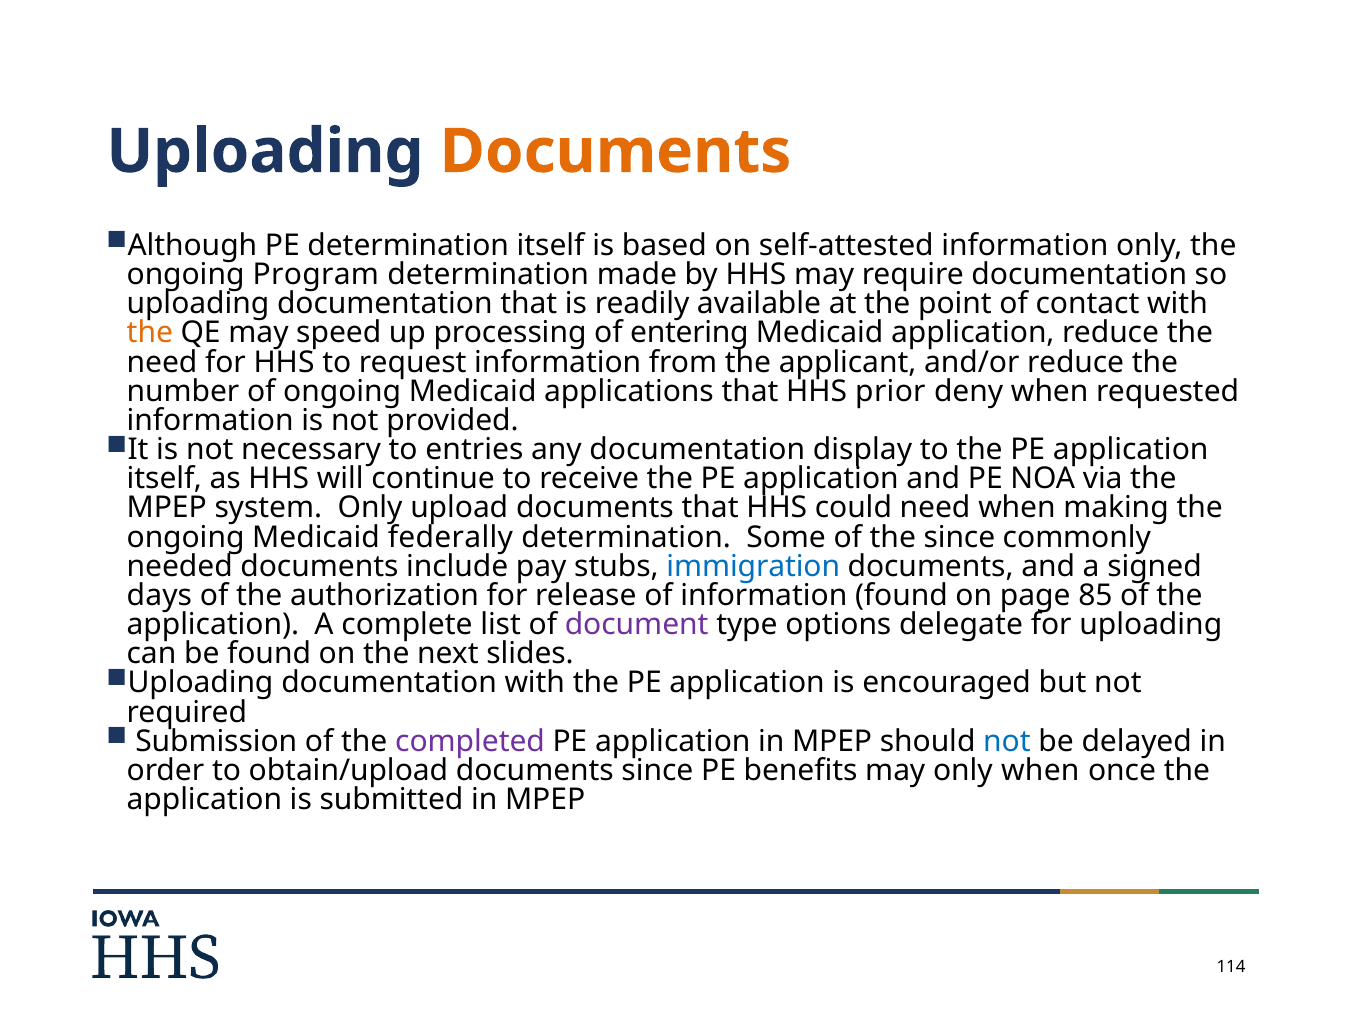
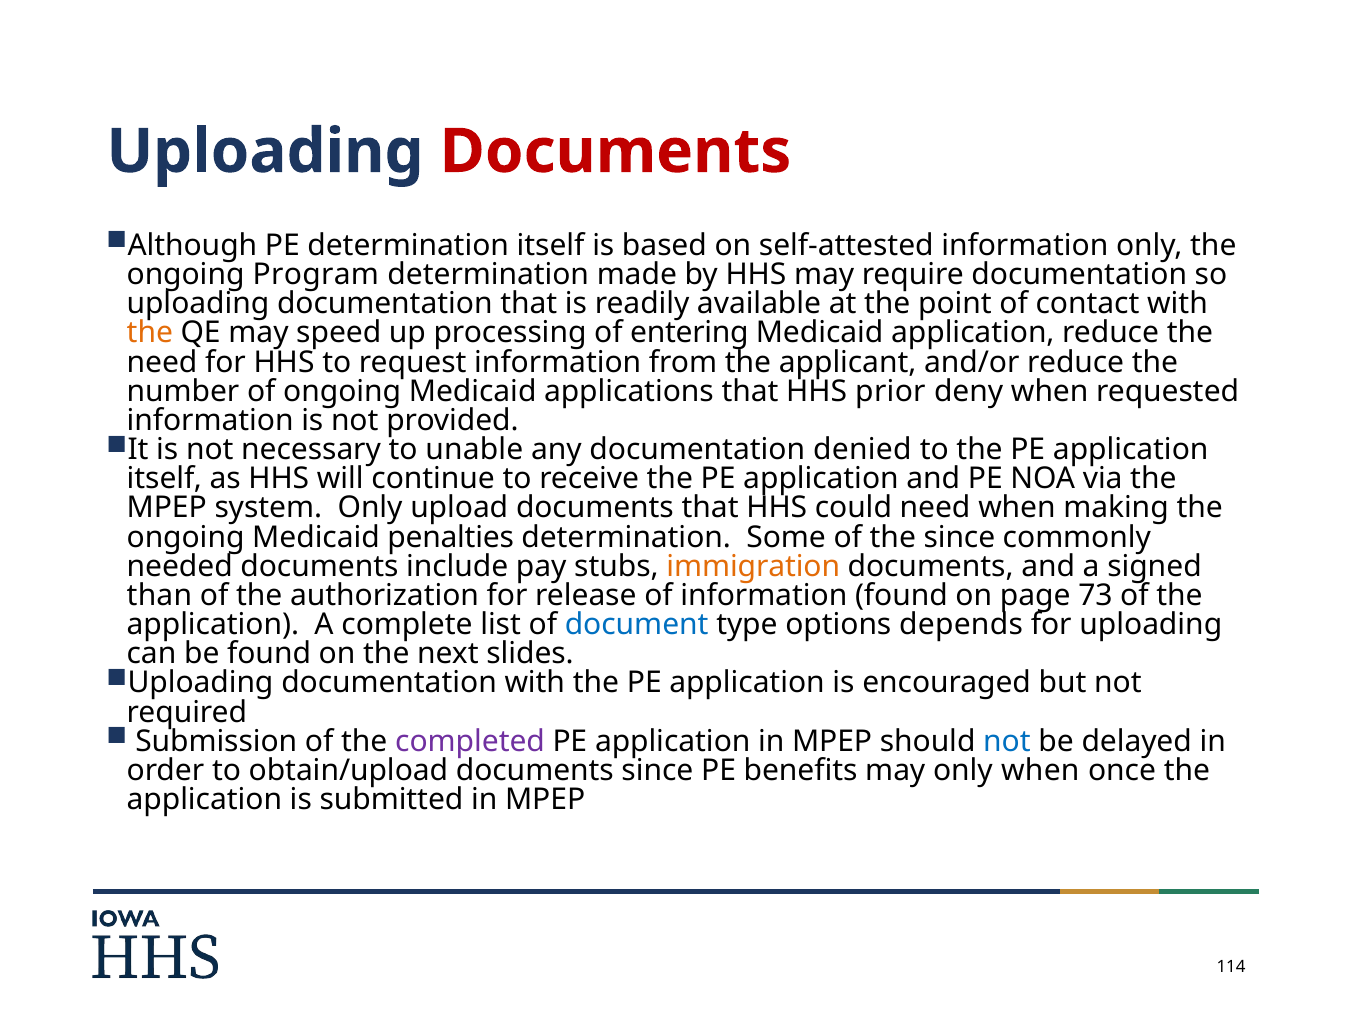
Documents colour: orange -> red (615, 152)
entries: entries -> unable (474, 450)
display: display -> denied (862, 450)
federally: federally -> penalties (451, 537)
immigration colour: blue -> orange (753, 566)
days: days -> than (159, 596)
85: 85 -> 73 (1095, 596)
document colour: purple -> blue (637, 625)
delegate: delegate -> depends (961, 625)
